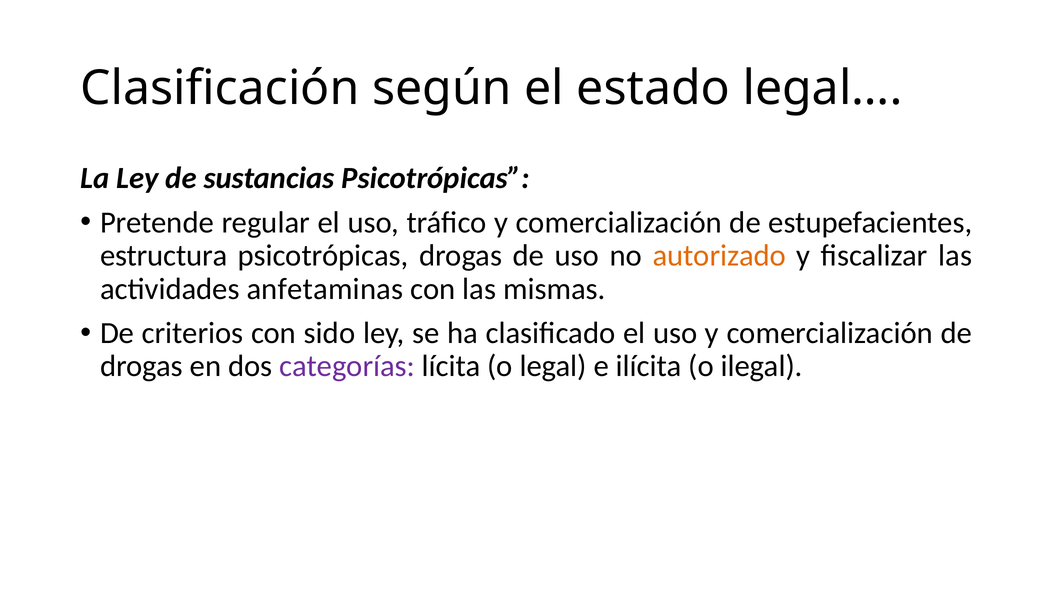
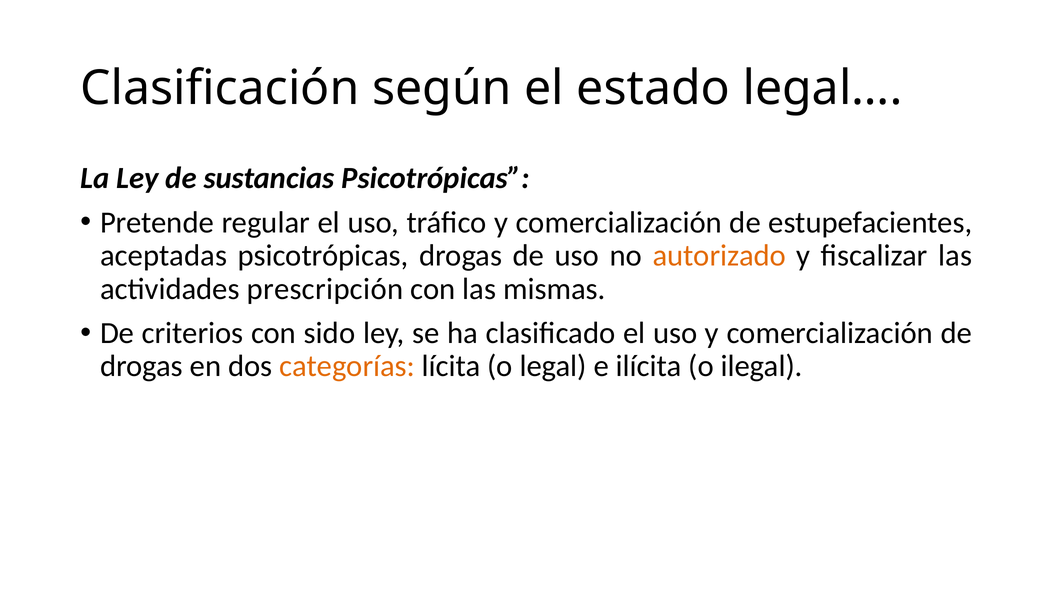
estructura: estructura -> aceptadas (164, 255)
anfetaminas: anfetaminas -> prescripción (325, 289)
categorías colour: purple -> orange (347, 366)
